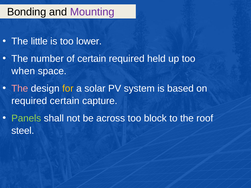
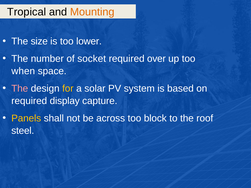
Bonding: Bonding -> Tropical (27, 12)
Mounting colour: purple -> orange (92, 12)
little: little -> size (39, 41)
of certain: certain -> socket (92, 59)
held: held -> over (156, 59)
required certain: certain -> display (65, 101)
Panels colour: light green -> yellow (26, 118)
